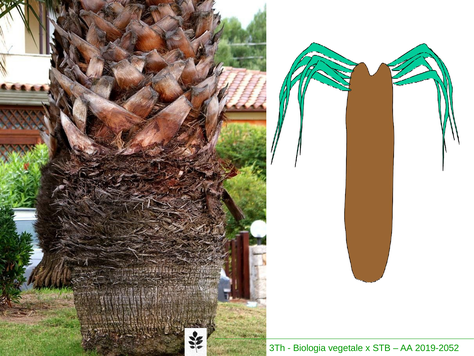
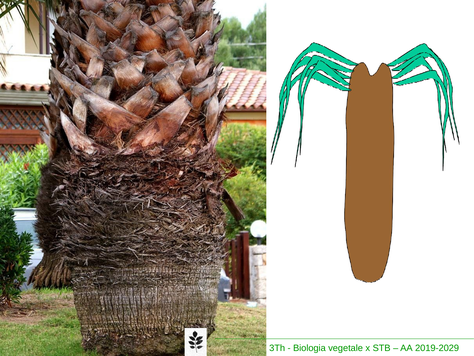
2019-2052: 2019-2052 -> 2019-2029 (437, 348)
